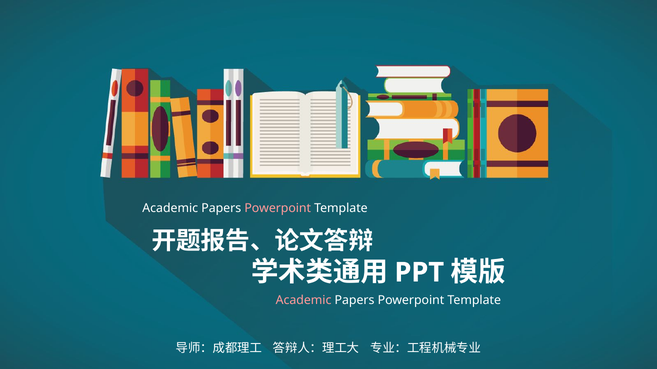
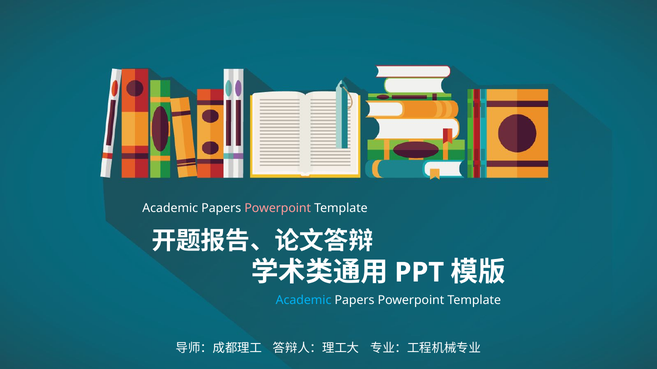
Academic colour: pink -> light blue (304, 301)
